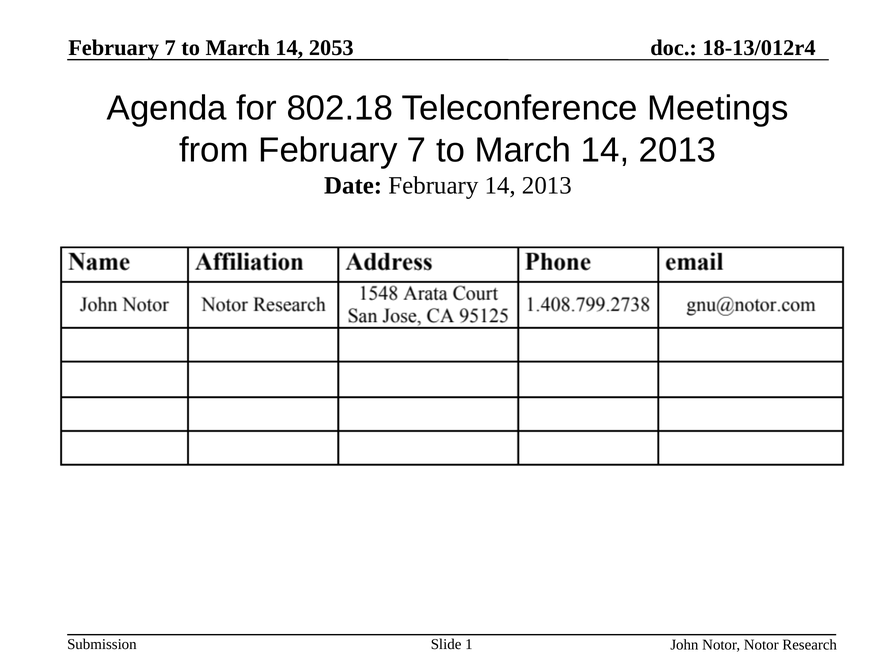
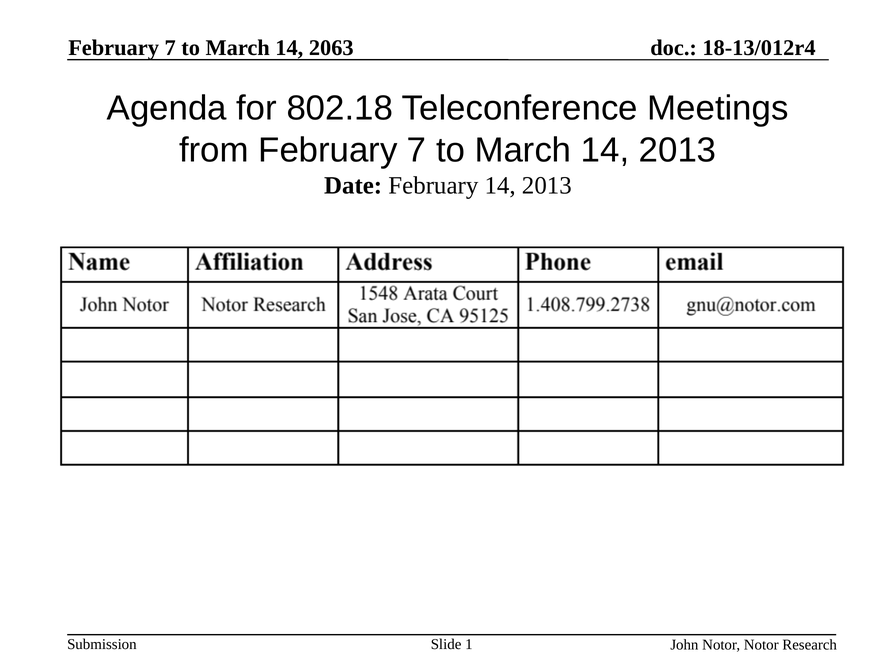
2053: 2053 -> 2063 (331, 48)
